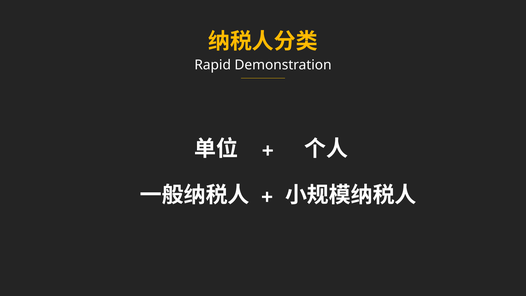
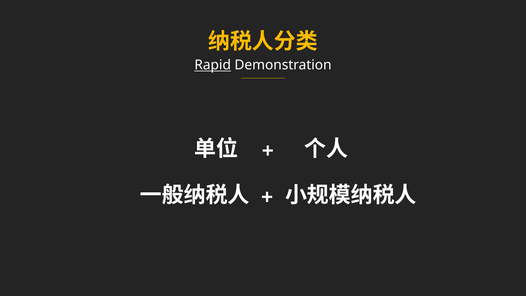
Rapid underline: none -> present (213, 65)
